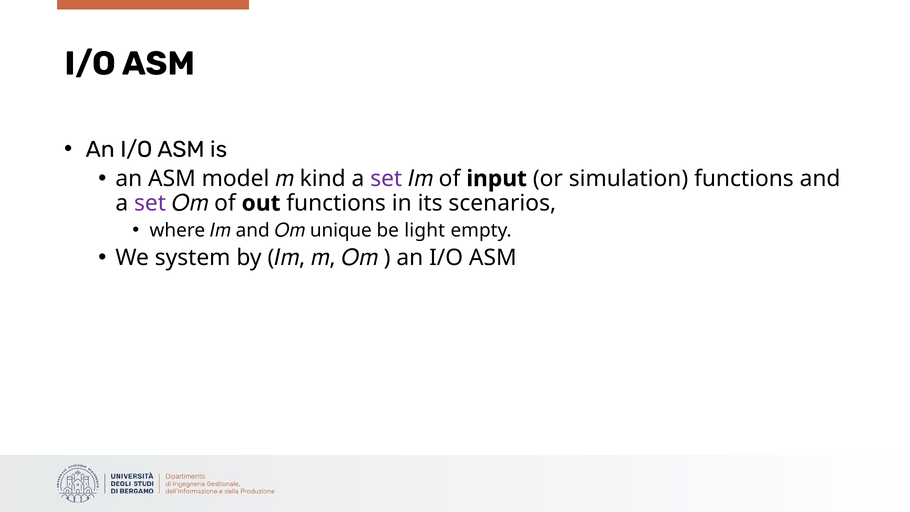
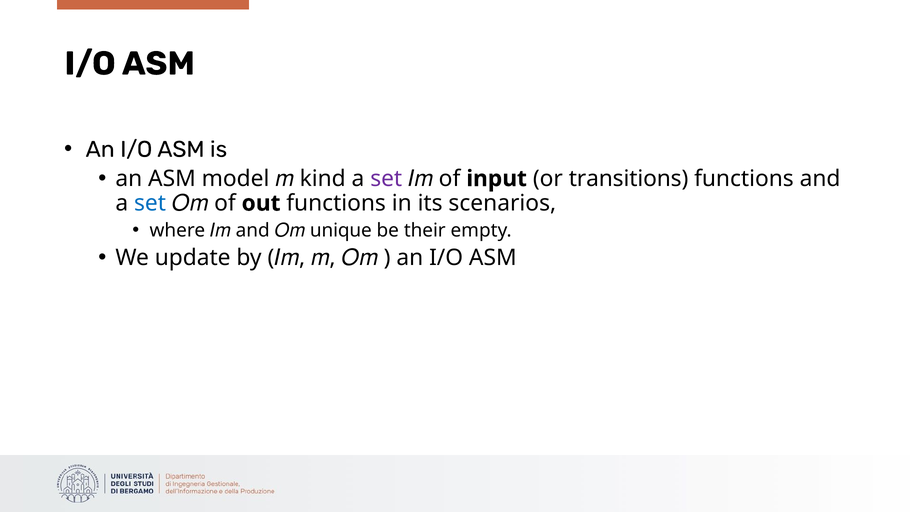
simulation: simulation -> transitions (629, 179)
set colour: purple -> blue (150, 203)
light: light -> their (425, 230)
system: system -> update (193, 258)
